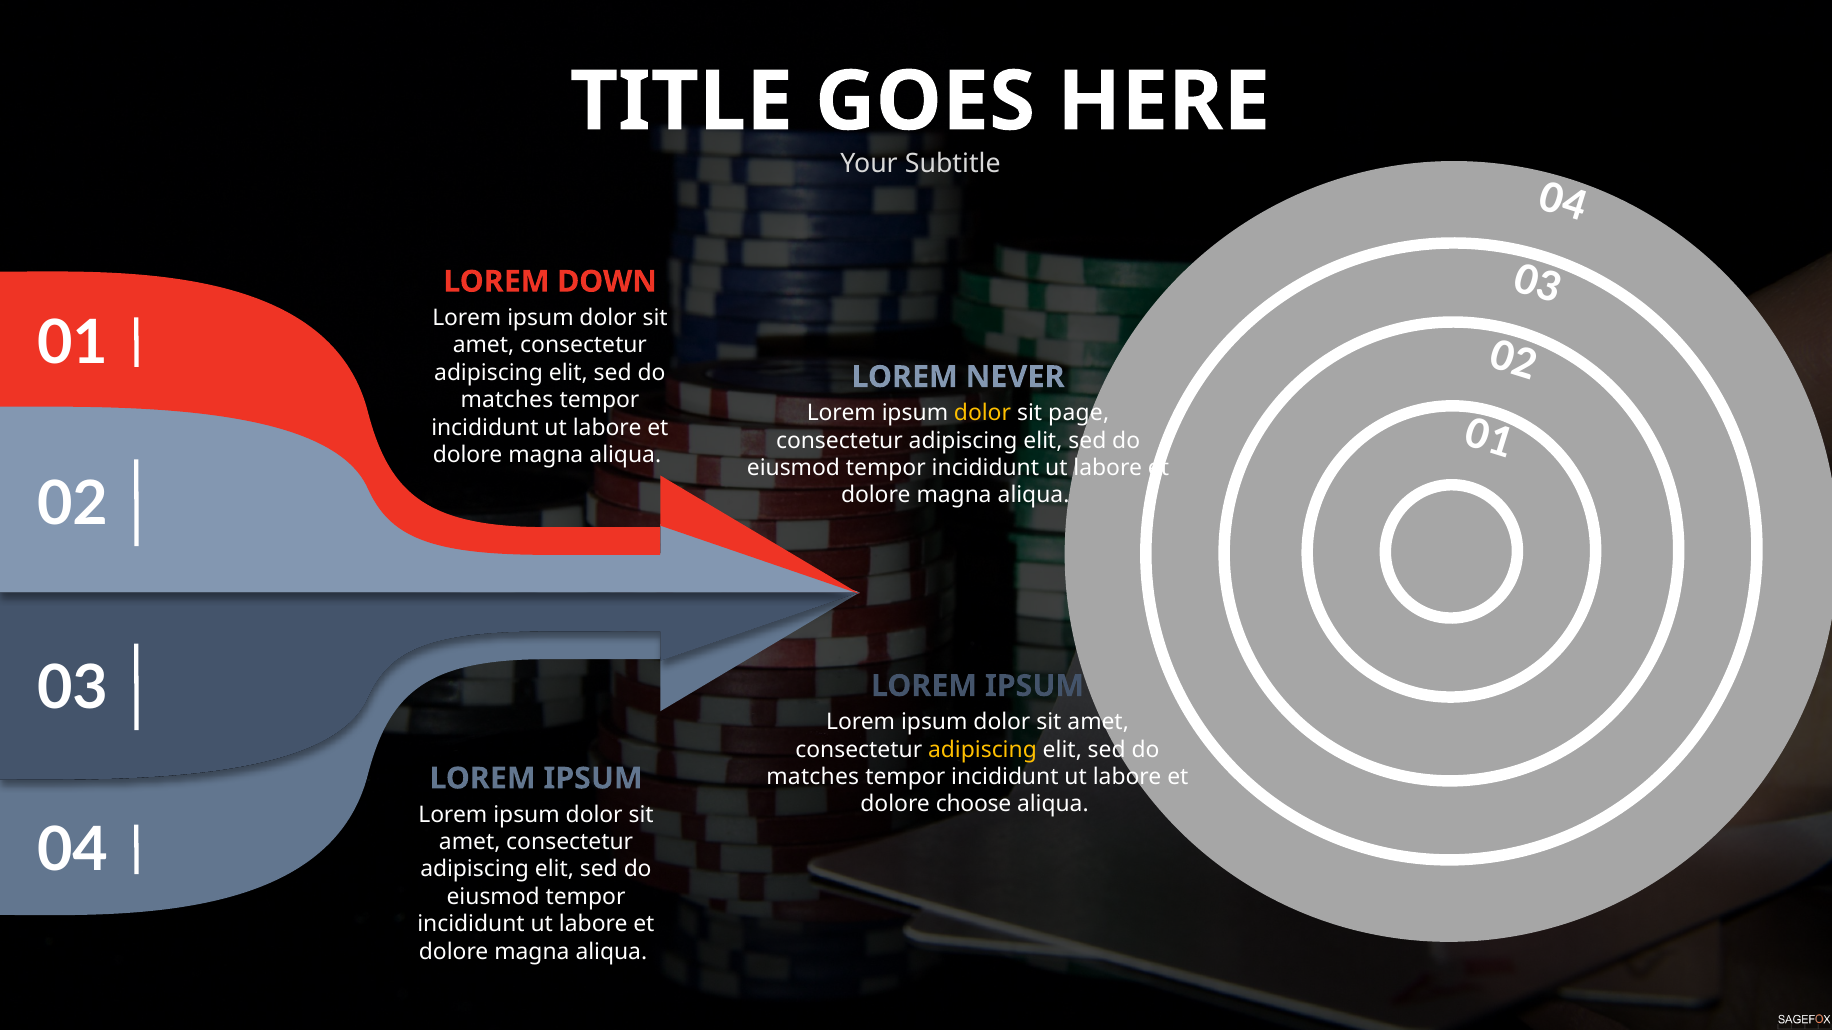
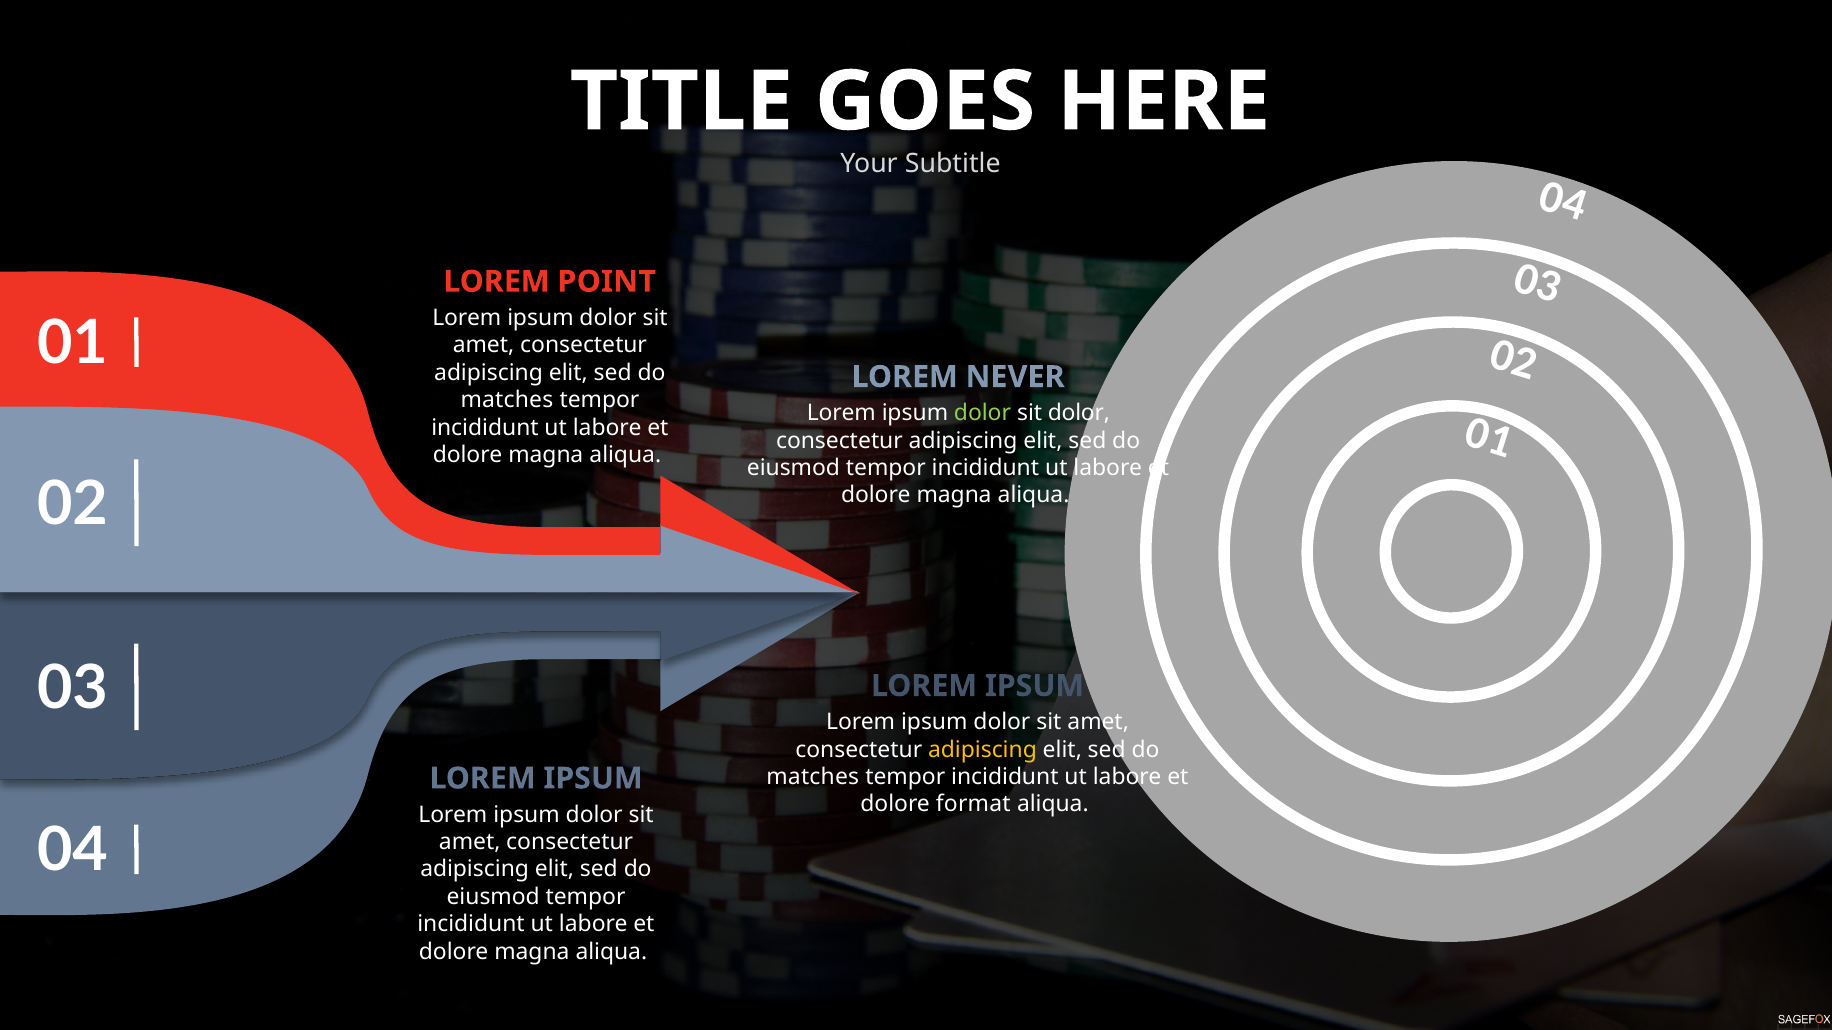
DOWN: DOWN -> POINT (607, 282)
dolor colour: yellow -> light green (983, 413)
sit page: page -> dolor (1079, 413)
choose: choose -> format (973, 805)
